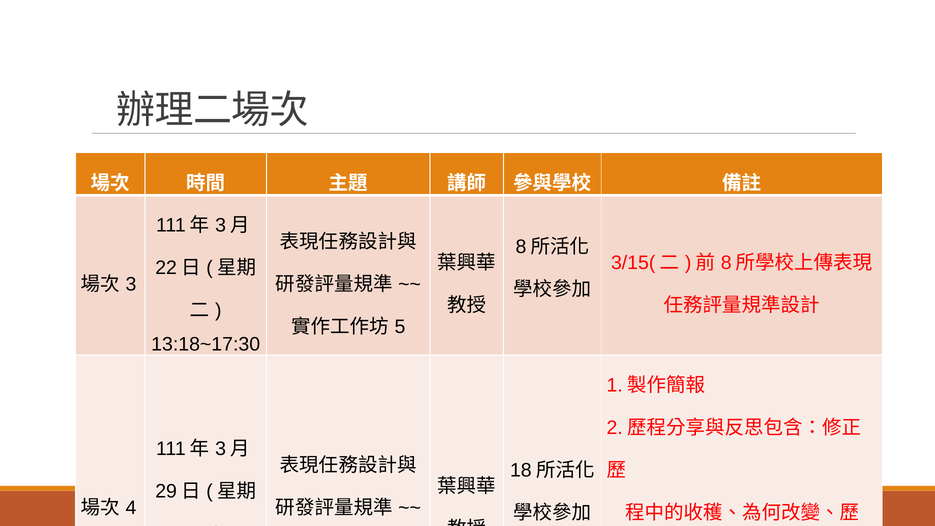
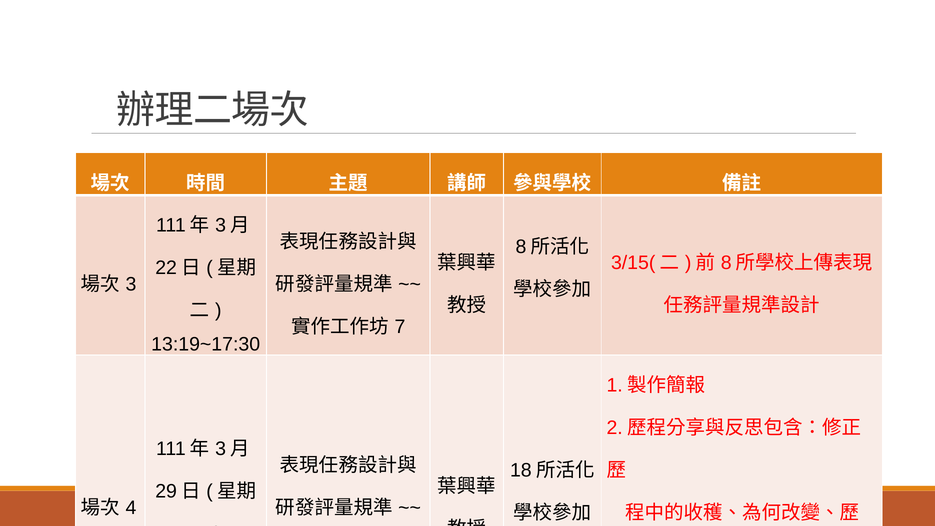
5: 5 -> 7 (400, 327)
13:18~17:30: 13:18~17:30 -> 13:19~17:30 (206, 344)
